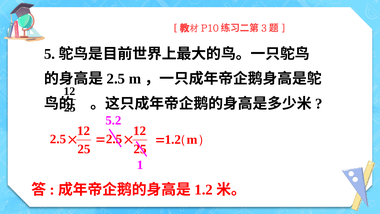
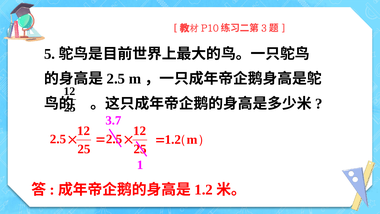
5.2: 5.2 -> 3.7 (113, 120)
